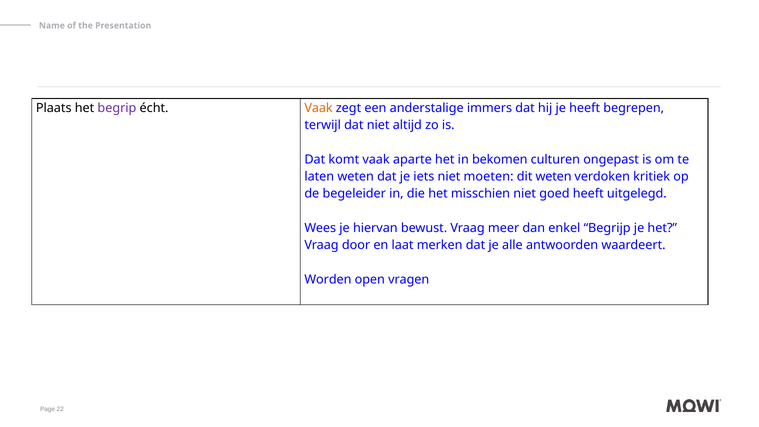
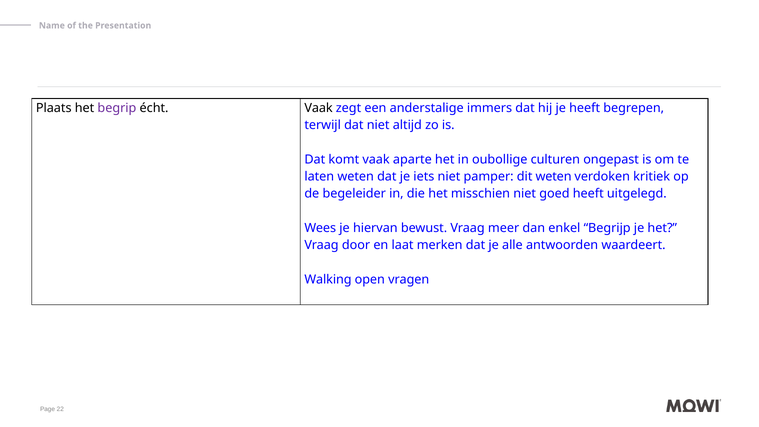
Vaak colour: orange -> black (319, 108)
bekomen: bekomen -> oubollige (500, 159)
moeten: moeten -> pamper (489, 177)
Worden: Worden -> Walking (328, 280)
